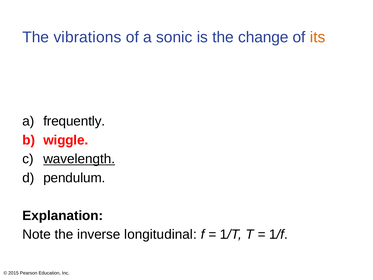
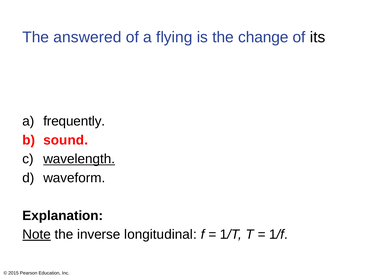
vibrations: vibrations -> answered (88, 37)
sonic: sonic -> flying (174, 37)
its colour: orange -> black (318, 37)
wiggle: wiggle -> sound (66, 140)
pendulum: pendulum -> waveform (74, 178)
Note underline: none -> present (37, 234)
